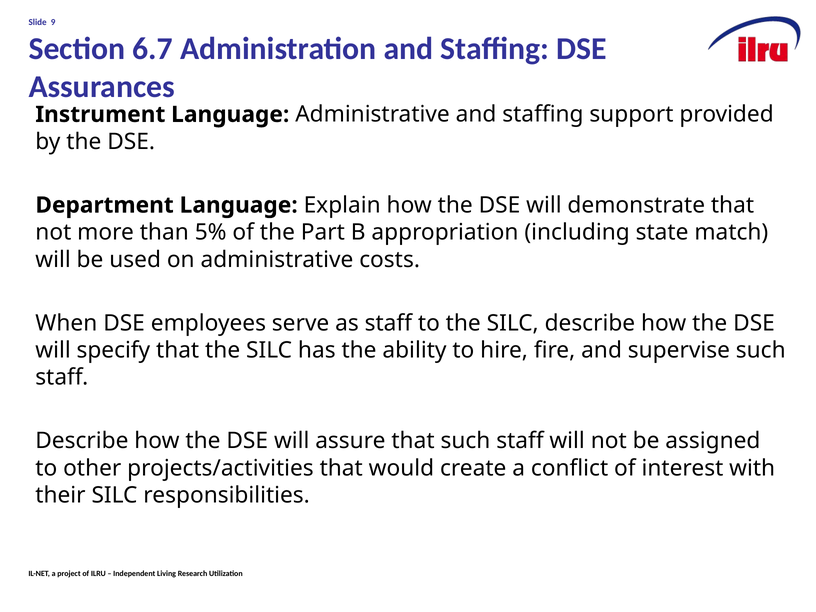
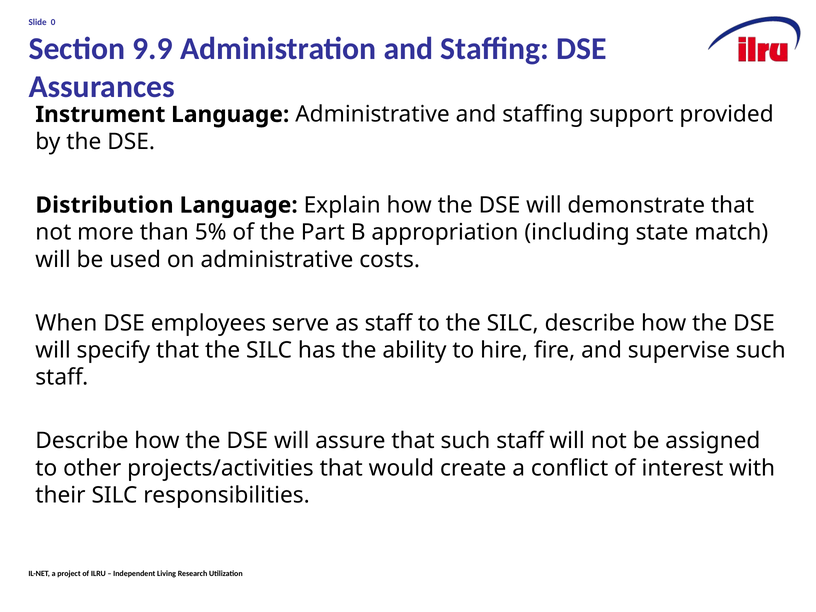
9: 9 -> 0 (53, 22)
6.7: 6.7 -> 9.9 (153, 49)
Department: Department -> Distribution (104, 205)
